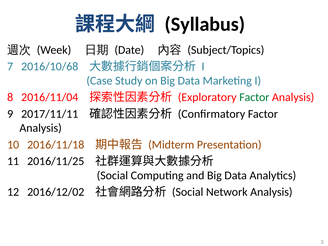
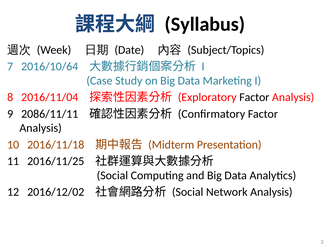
2016/10/68: 2016/10/68 -> 2016/10/64 (50, 67)
Factor colour: green -> black (254, 97)
2017/11/11: 2017/11/11 -> 2086/11/11 (50, 114)
